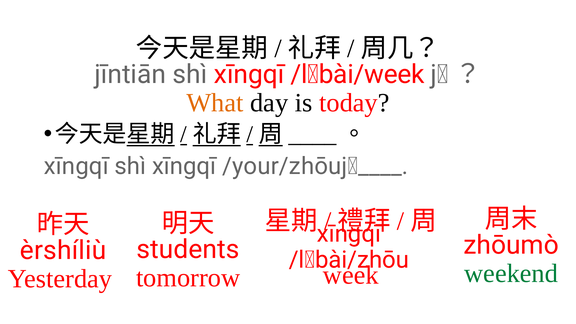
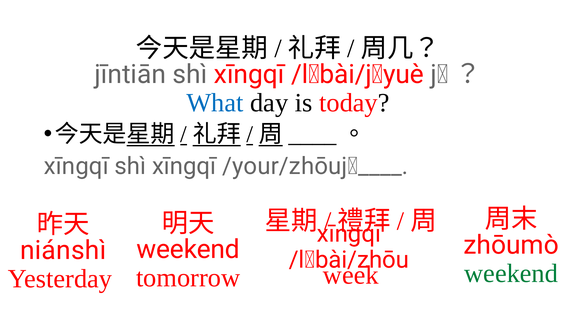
/lǐbài/week: /lǐbài/week -> /lǐbài/jǐyuè (357, 74)
What colour: orange -> blue (215, 103)
students: students -> weekend (188, 249)
èrshíliù: èrshíliù -> niánshì (63, 250)
